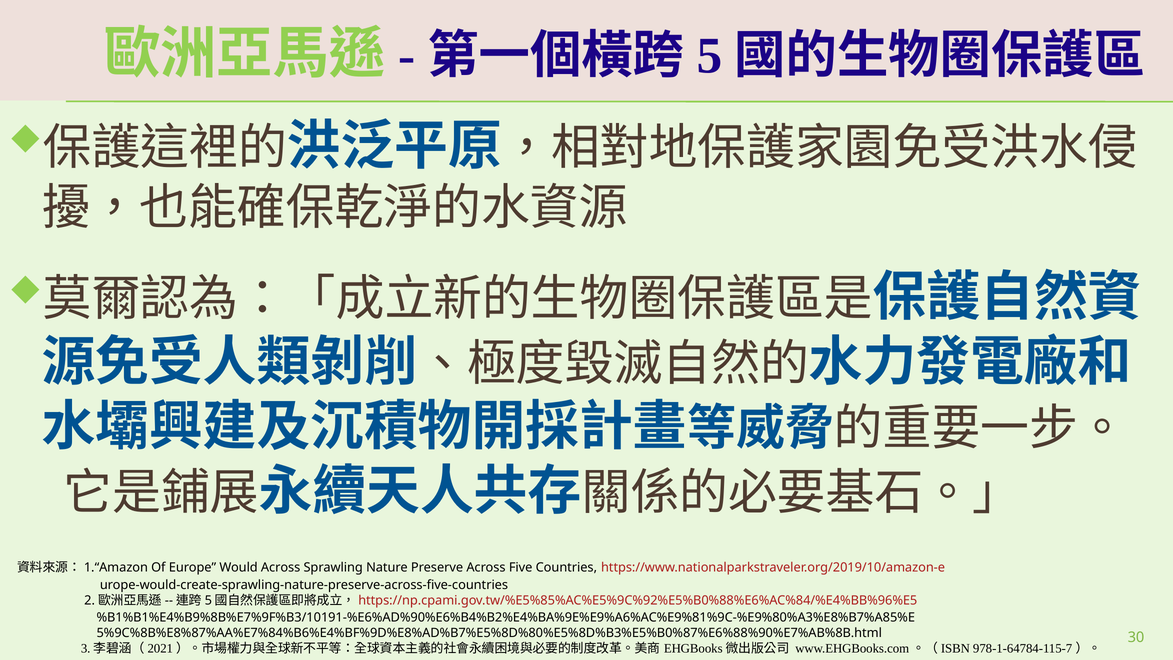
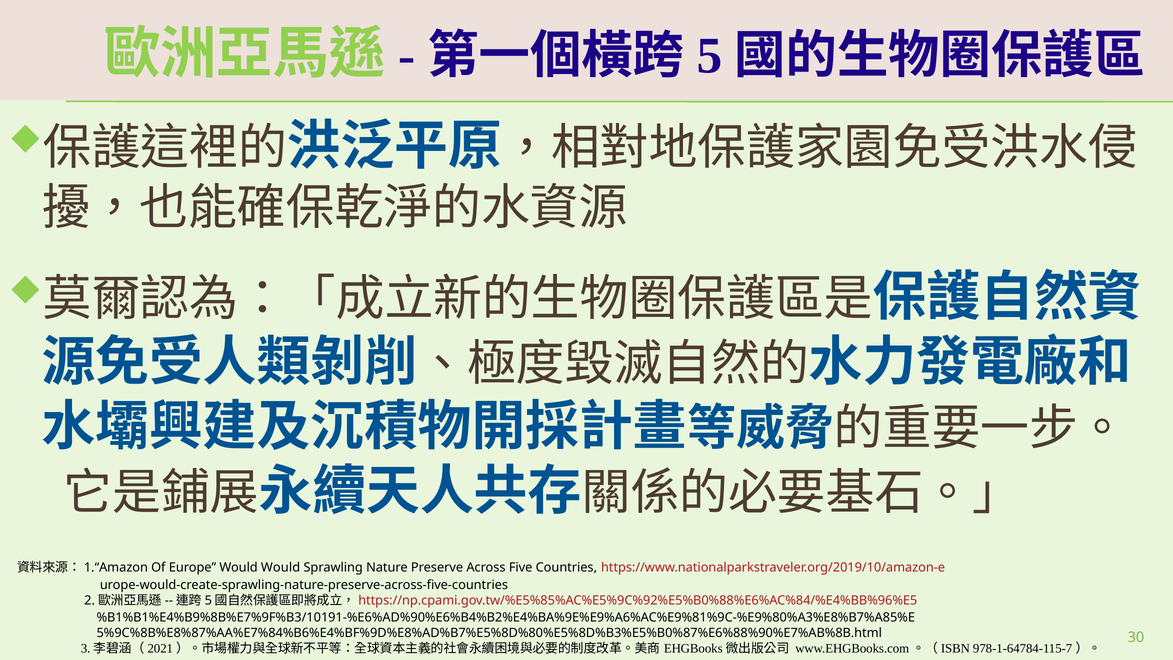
Would Across: Across -> Would (281, 567)
